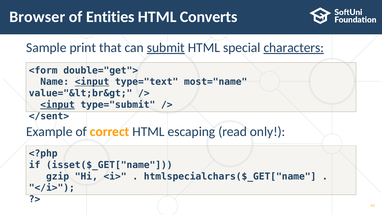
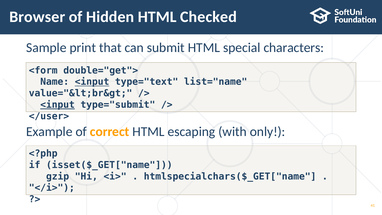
Entities: Entities -> Hidden (110, 17)
Converts: Converts -> Checked (208, 17)
submit underline: present -> none (166, 48)
characters underline: present -> none (294, 48)
most="name: most="name -> list="name (216, 82)
</sent>: </sent> -> </user> (49, 116)
read: read -> with (233, 132)
